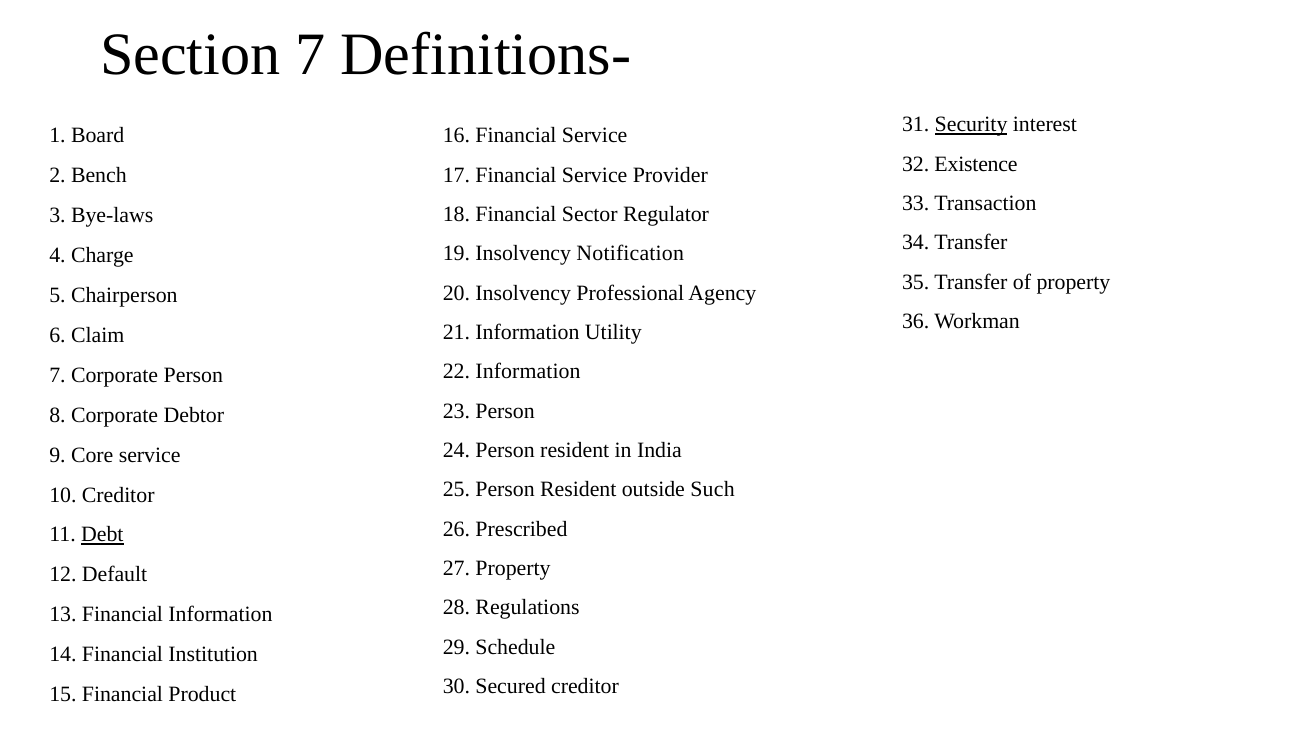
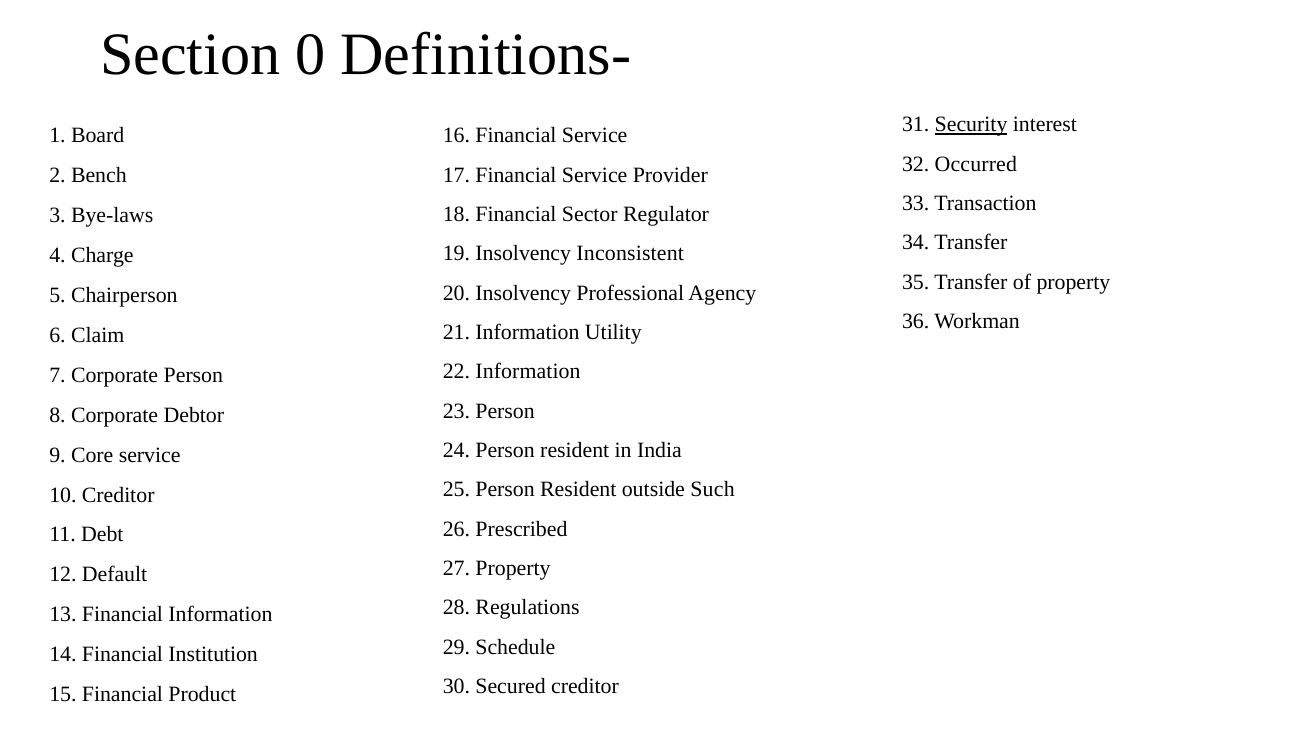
Section 7: 7 -> 0 (310, 55)
Existence: Existence -> Occurred (976, 164)
Notification: Notification -> Inconsistent (630, 254)
Debt underline: present -> none (102, 535)
